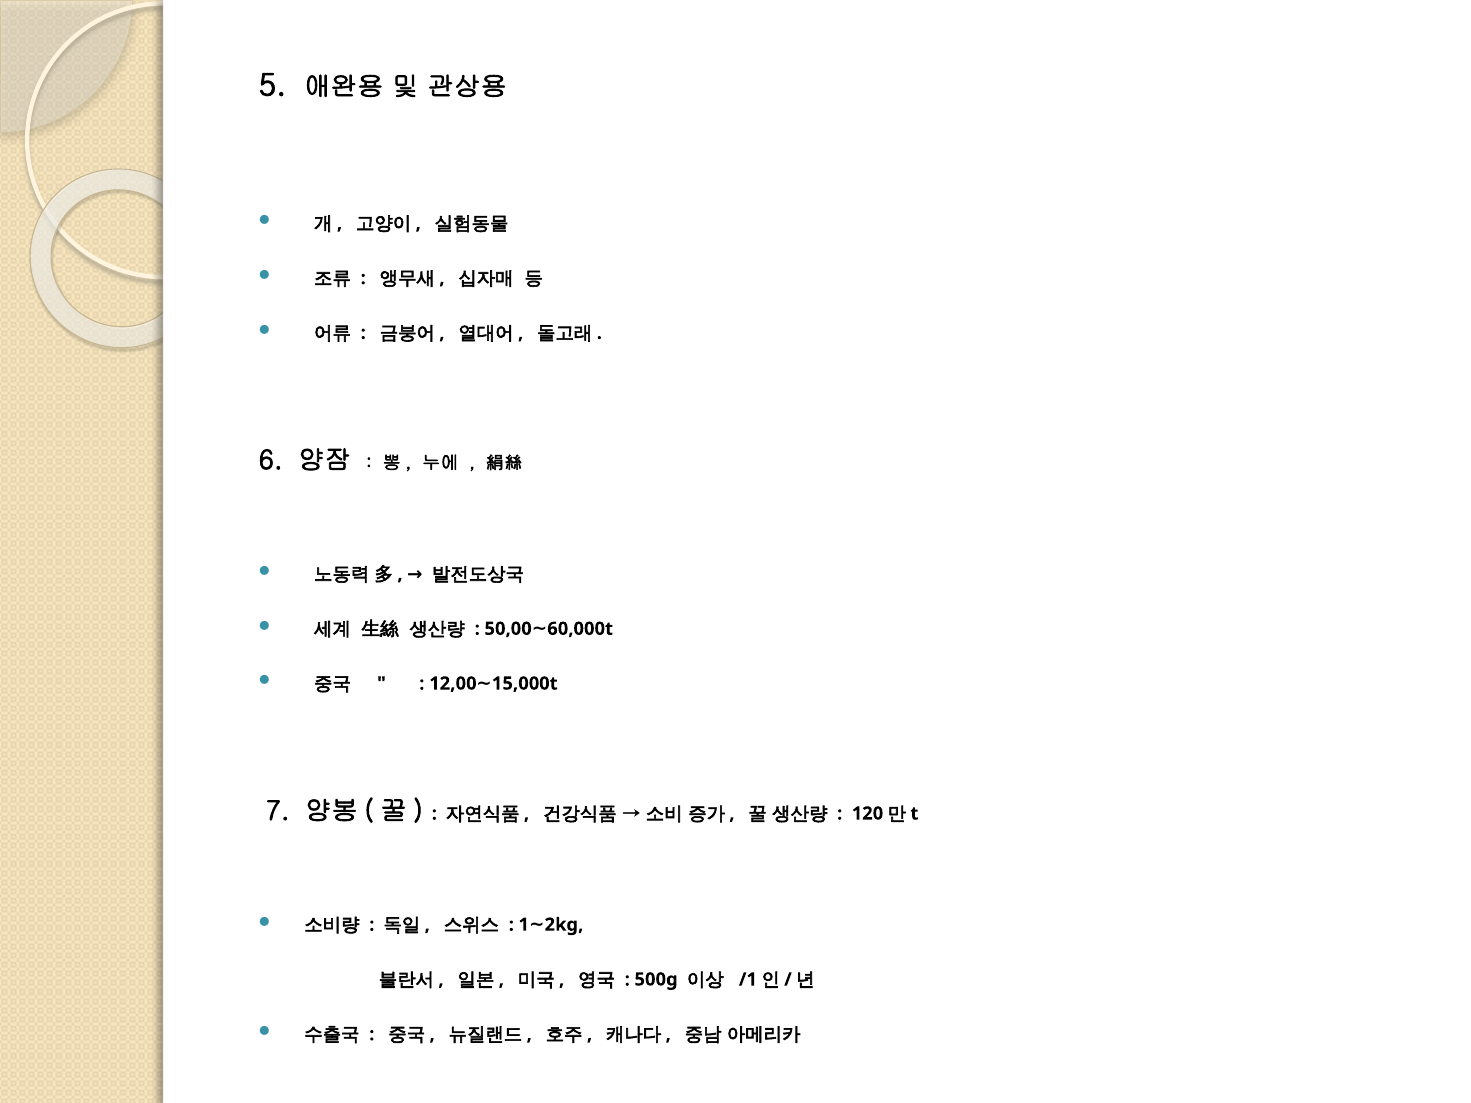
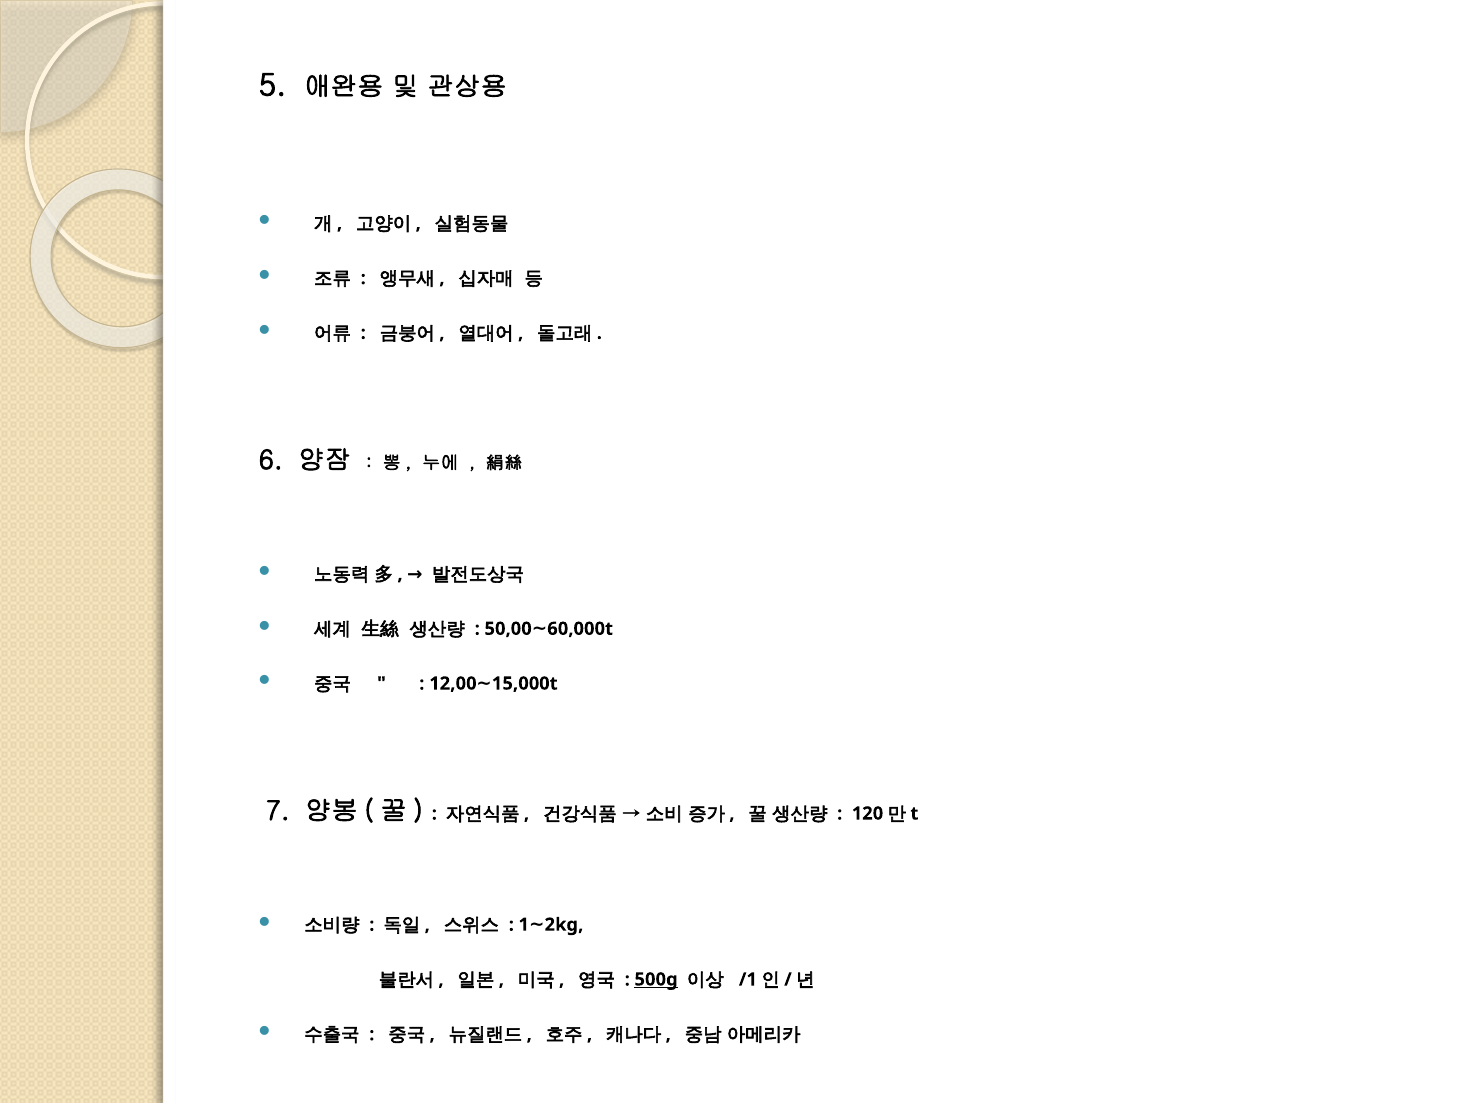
500g underline: none -> present (656, 980)
